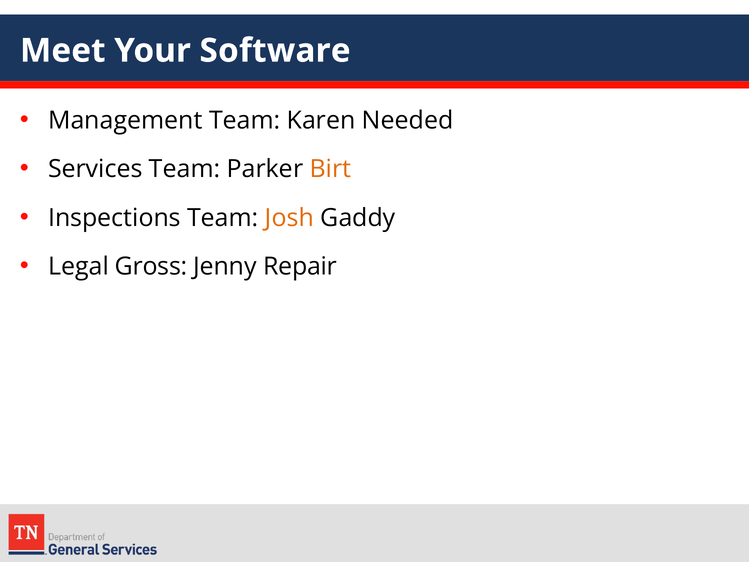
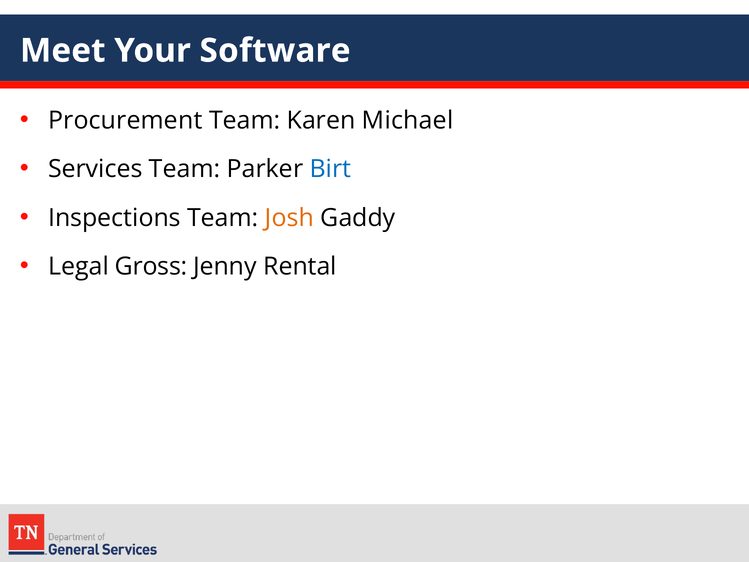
Management: Management -> Procurement (125, 120)
Needed: Needed -> Michael (408, 120)
Birt colour: orange -> blue (330, 169)
Repair: Repair -> Rental (300, 266)
